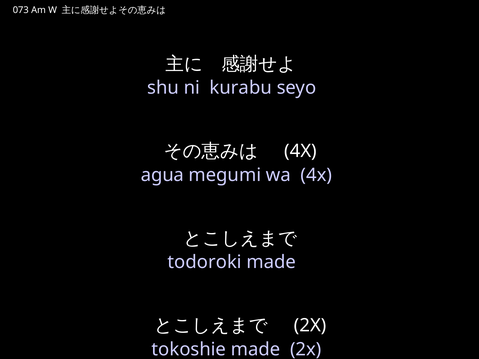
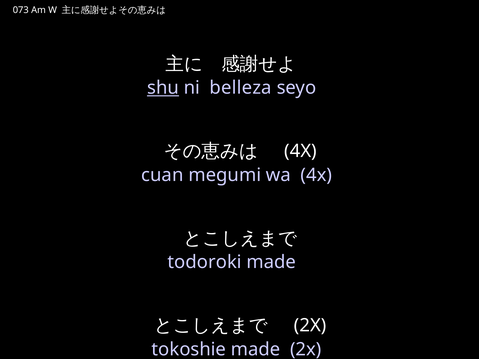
shu underline: none -> present (163, 88)
kurabu: kurabu -> belleza (241, 88)
agua: agua -> cuan (162, 175)
